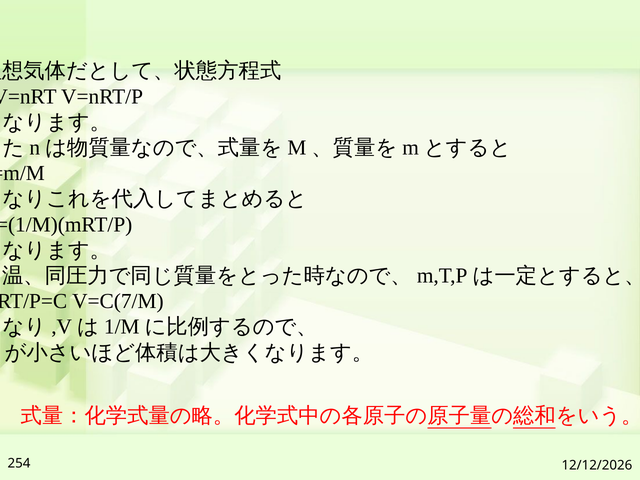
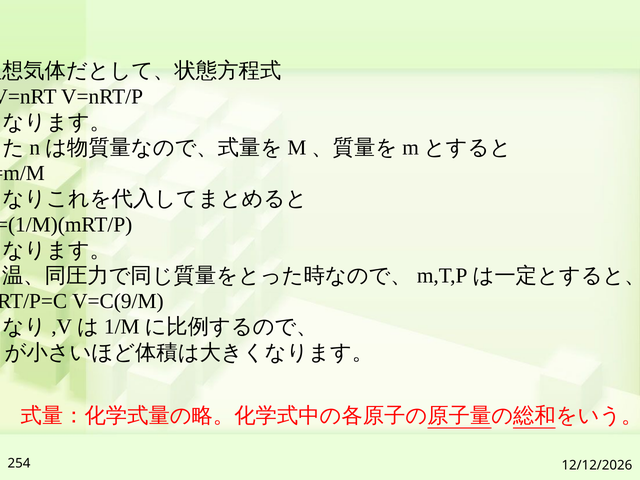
V=C(7/M: V=C(7/M -> V=C(9/M (118, 301)
